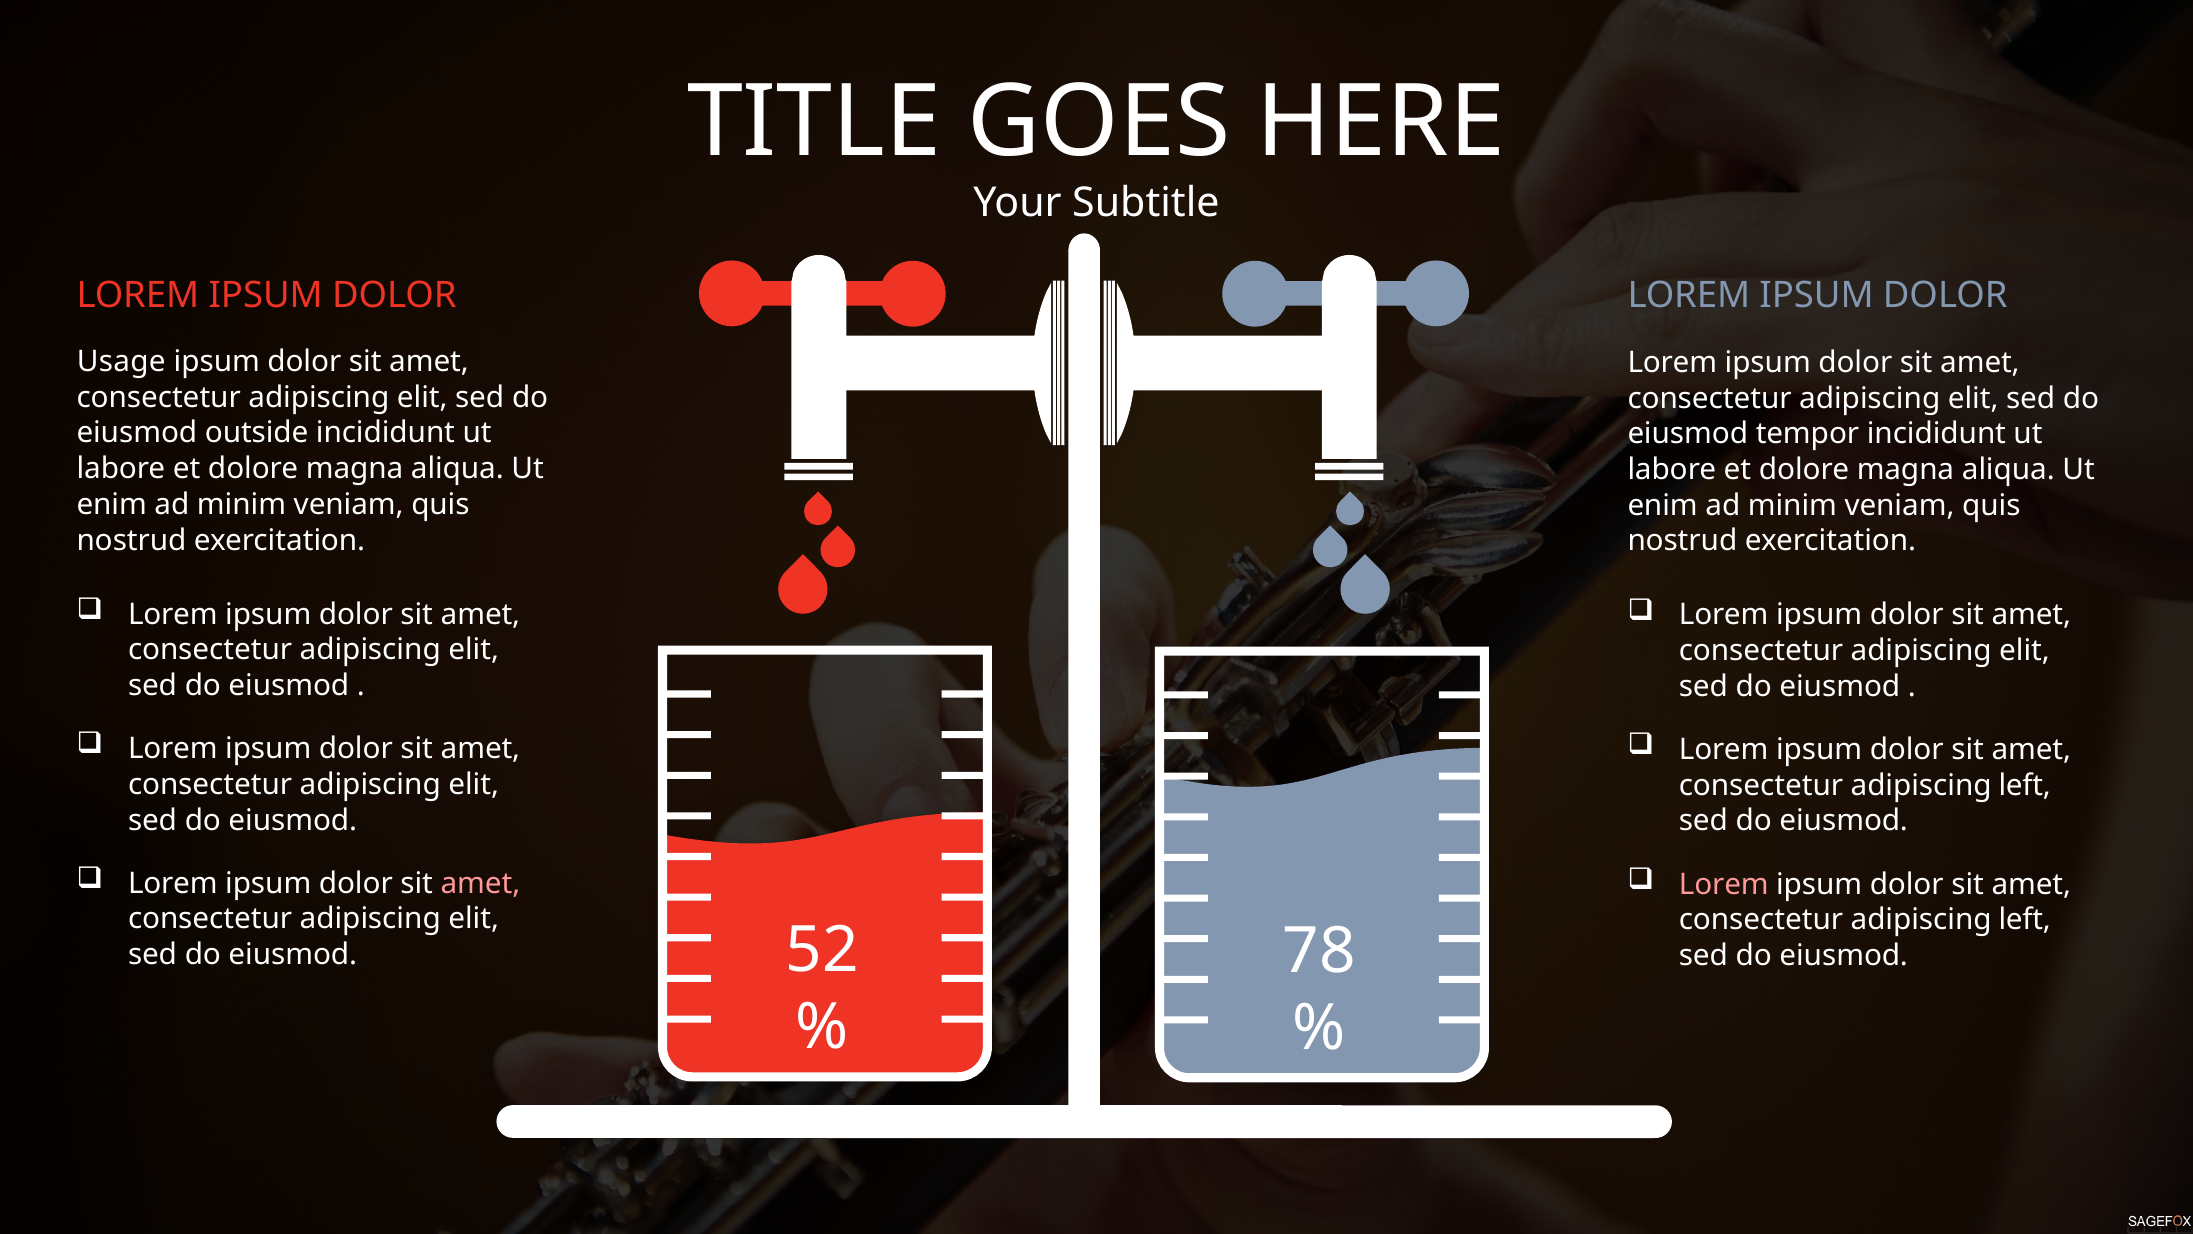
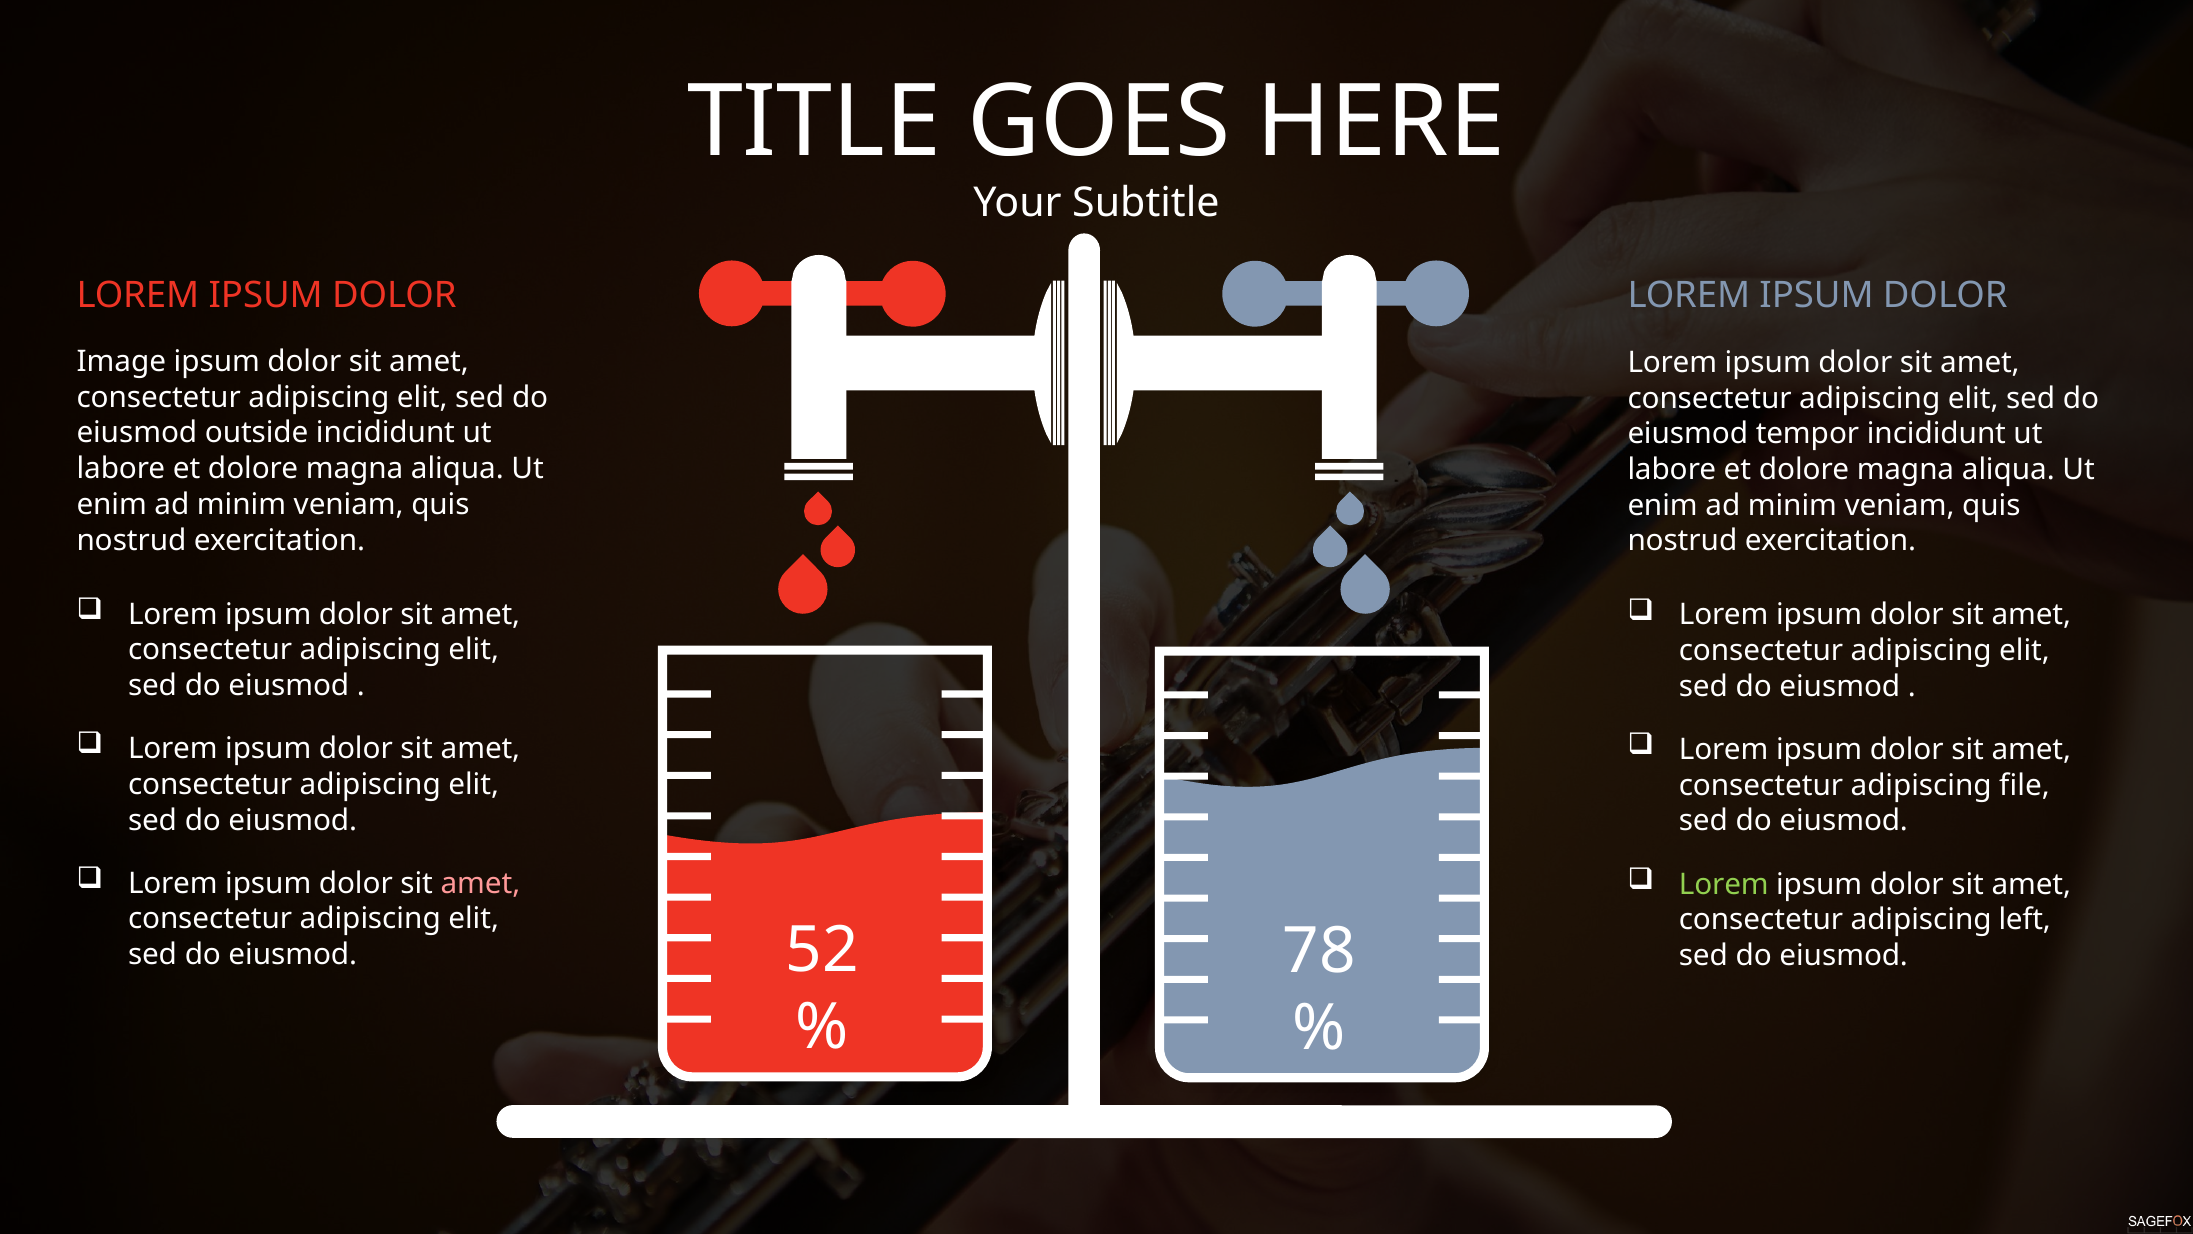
Usage: Usage -> Image (121, 362)
left: left -> file (2025, 785)
Lorem colour: pink -> light green (1724, 884)
